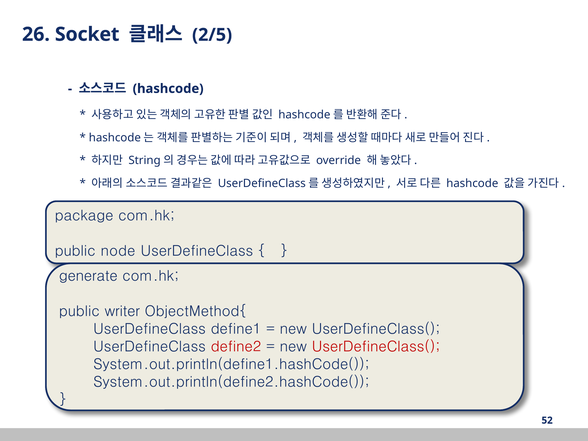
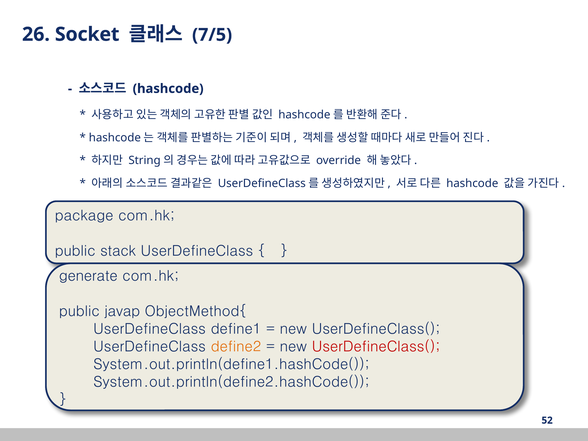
2/5: 2/5 -> 7/5 (212, 35)
node: node -> stack (118, 251)
writer: writer -> javap (122, 311)
define2 colour: red -> orange (236, 347)
